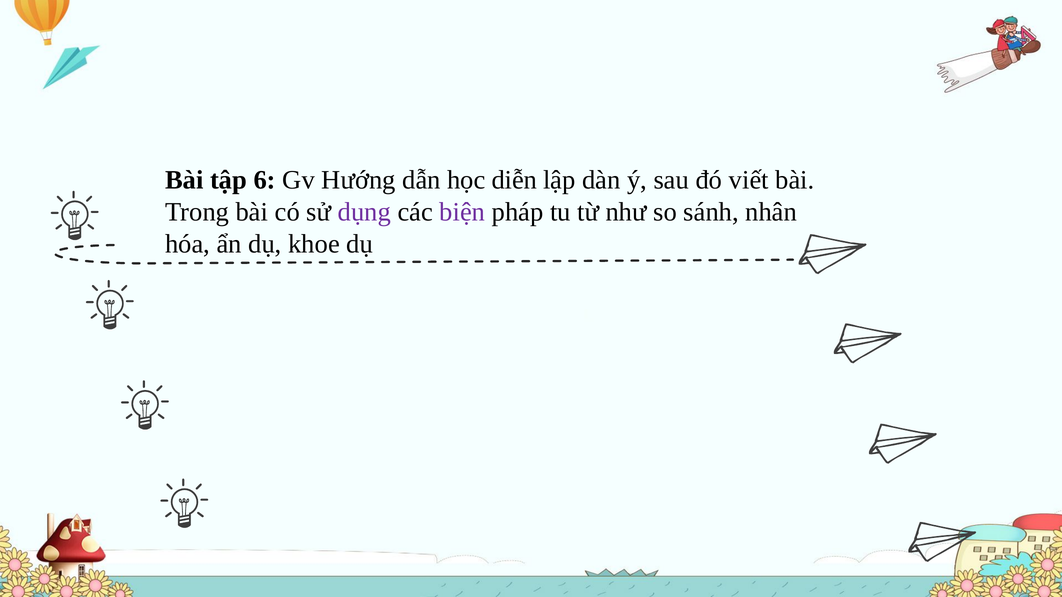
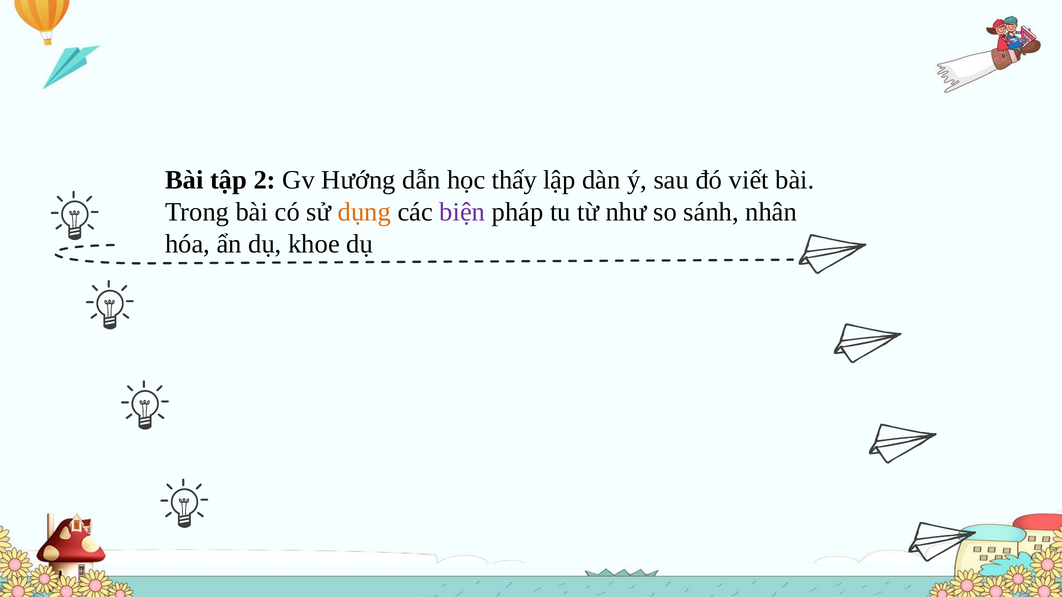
6: 6 -> 2 (265, 180)
diễn: diễn -> thấy (514, 180)
dụng colour: purple -> orange (364, 212)
